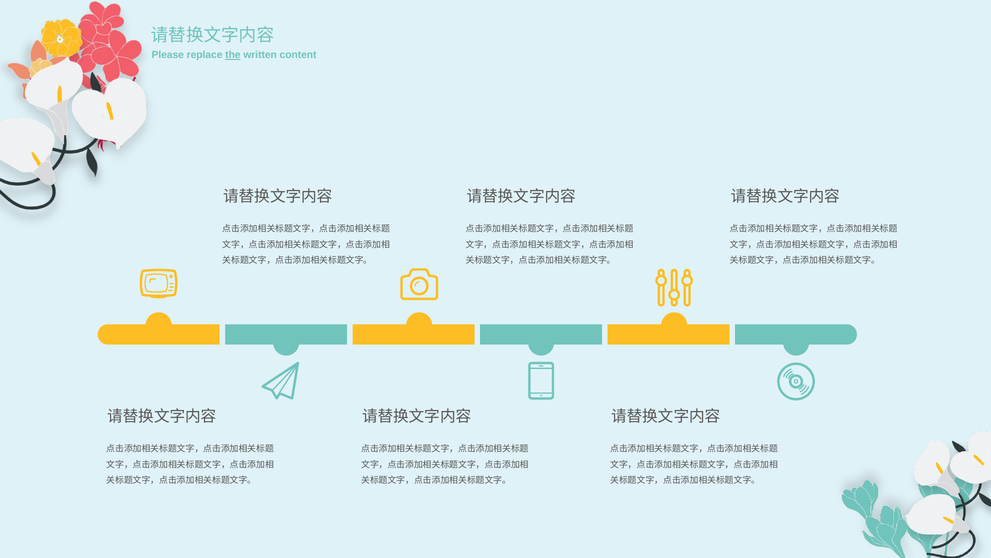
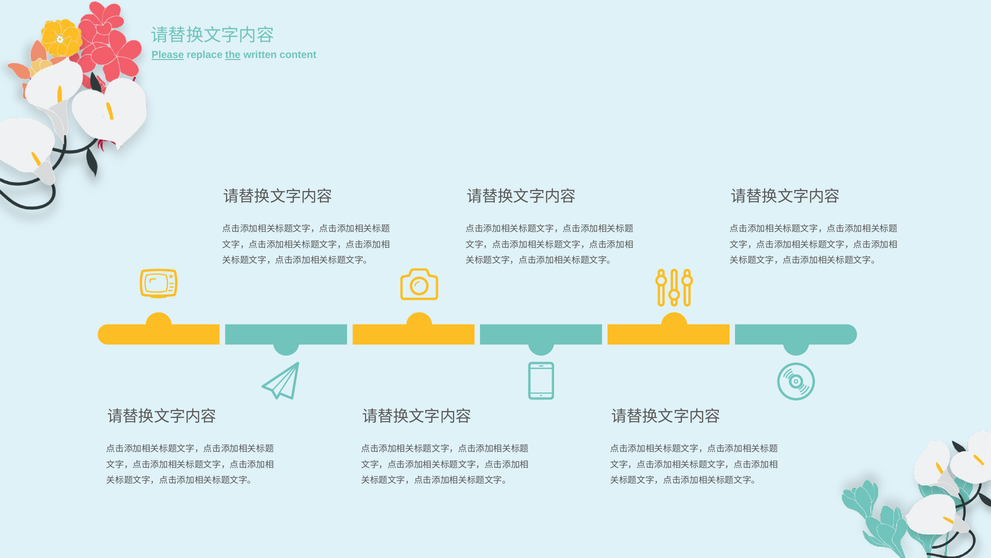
Please underline: none -> present (168, 55)
